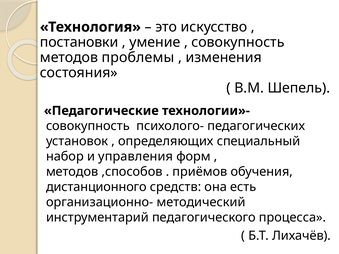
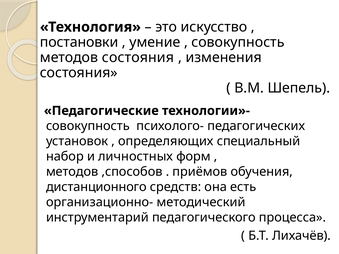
методов проблемы: проблемы -> состояния (138, 58)
управления: управления -> личностных (136, 157)
